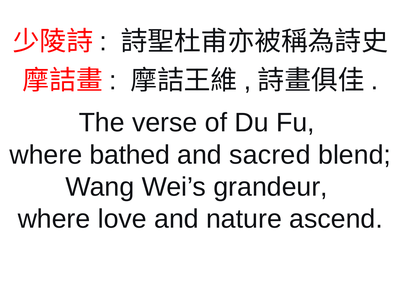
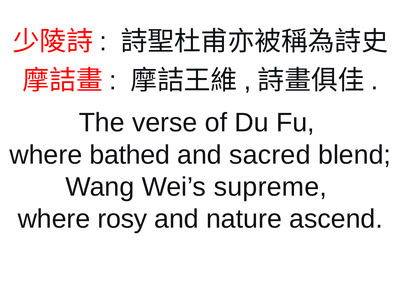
grandeur: grandeur -> supreme (270, 187)
love: love -> rosy (122, 219)
